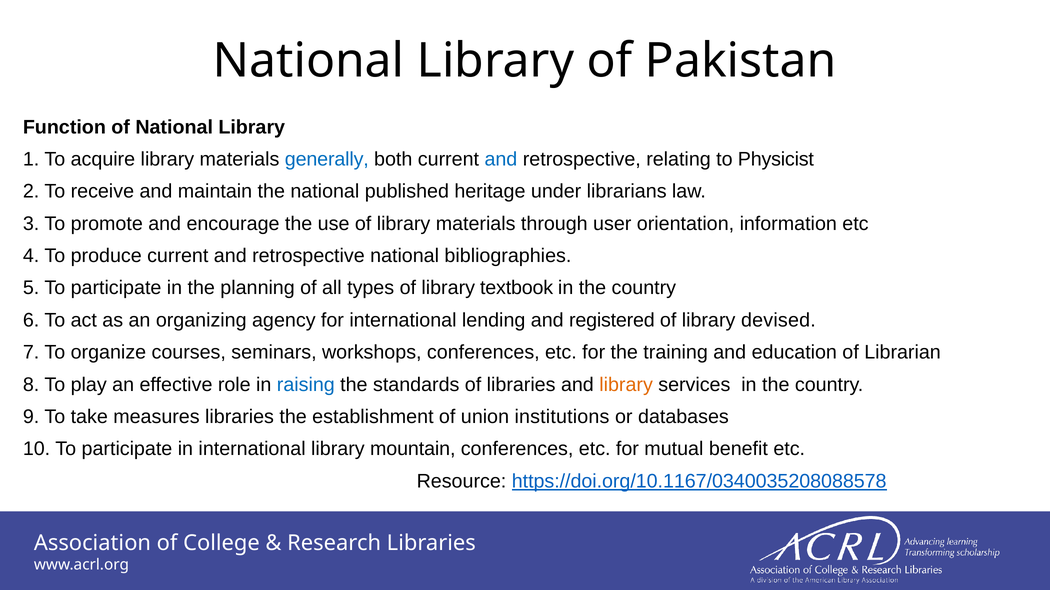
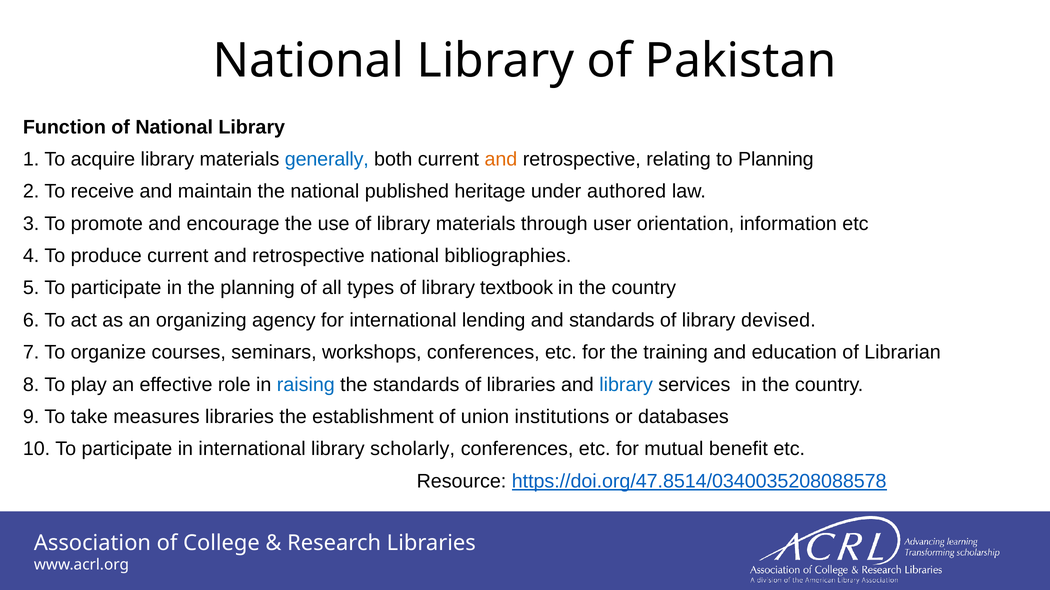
and colour: blue -> orange (501, 159)
to Physicist: Physicist -> Planning (776, 159)
librarians: librarians -> authored (627, 192)
and registered: registered -> standards (612, 320)
library colour: orange -> blue (626, 385)
mountain: mountain -> scholarly (413, 449)
https://doi.org/10.1167/0340035208088578: https://doi.org/10.1167/0340035208088578 -> https://doi.org/47.8514/0340035208088578 (699, 482)
